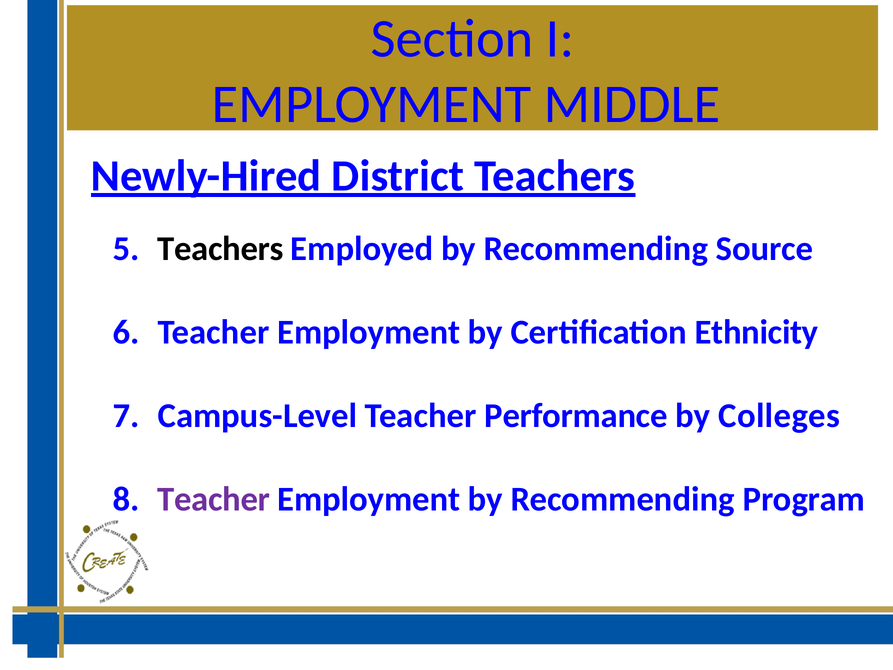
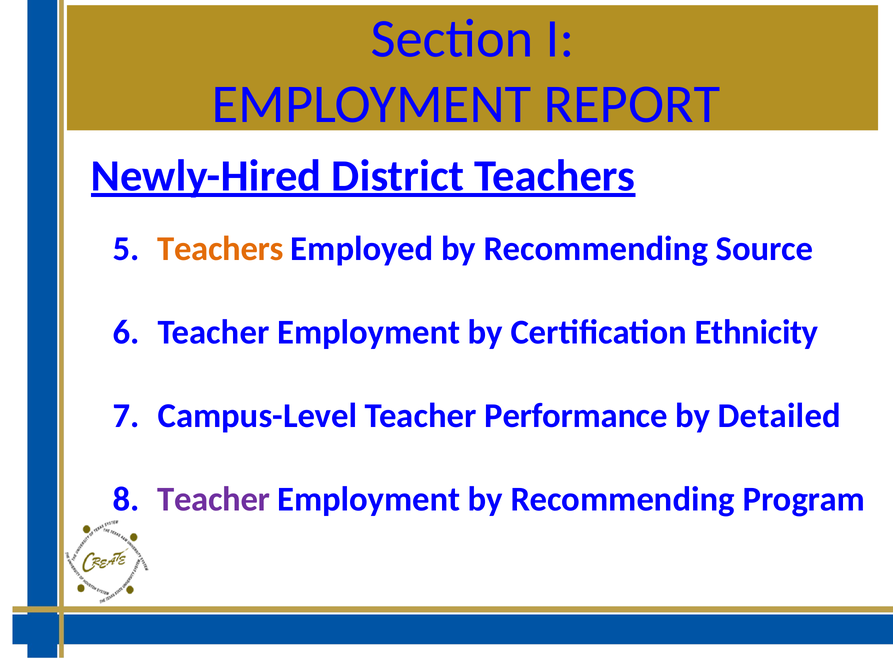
MIDDLE: MIDDLE -> REPORT (632, 104)
Teachers colour: black -> orange (220, 249)
Colleges: Colleges -> Detailed (779, 416)
